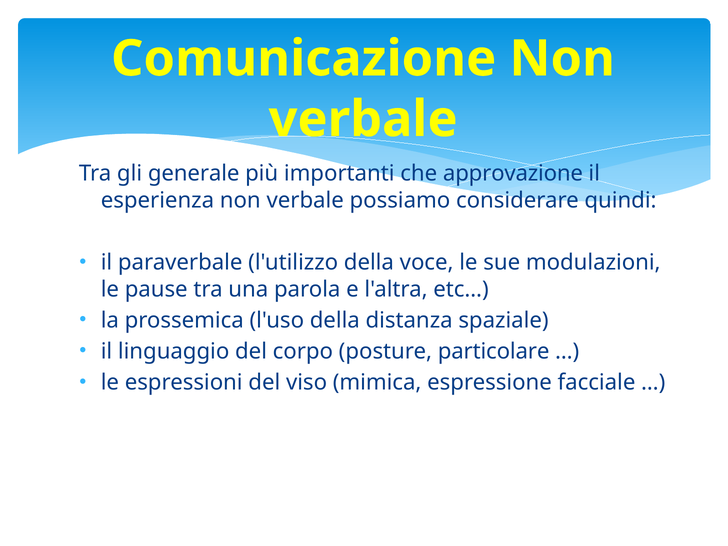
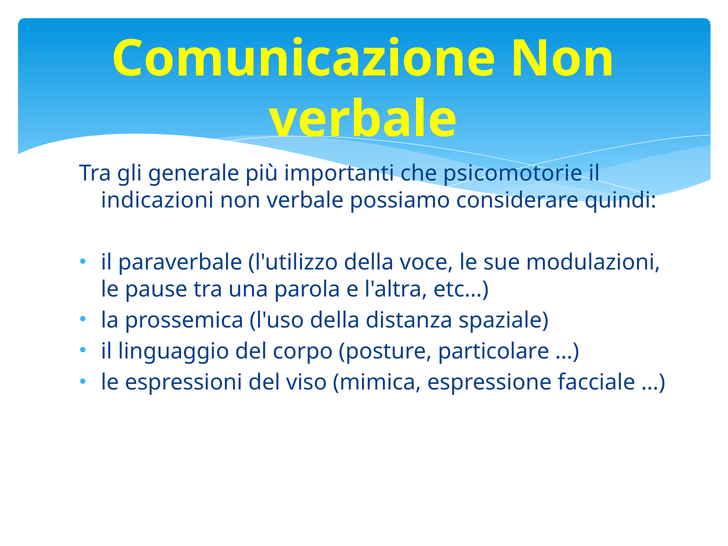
approvazione: approvazione -> psicomotorie (513, 174)
esperienza: esperienza -> indicazioni (157, 200)
